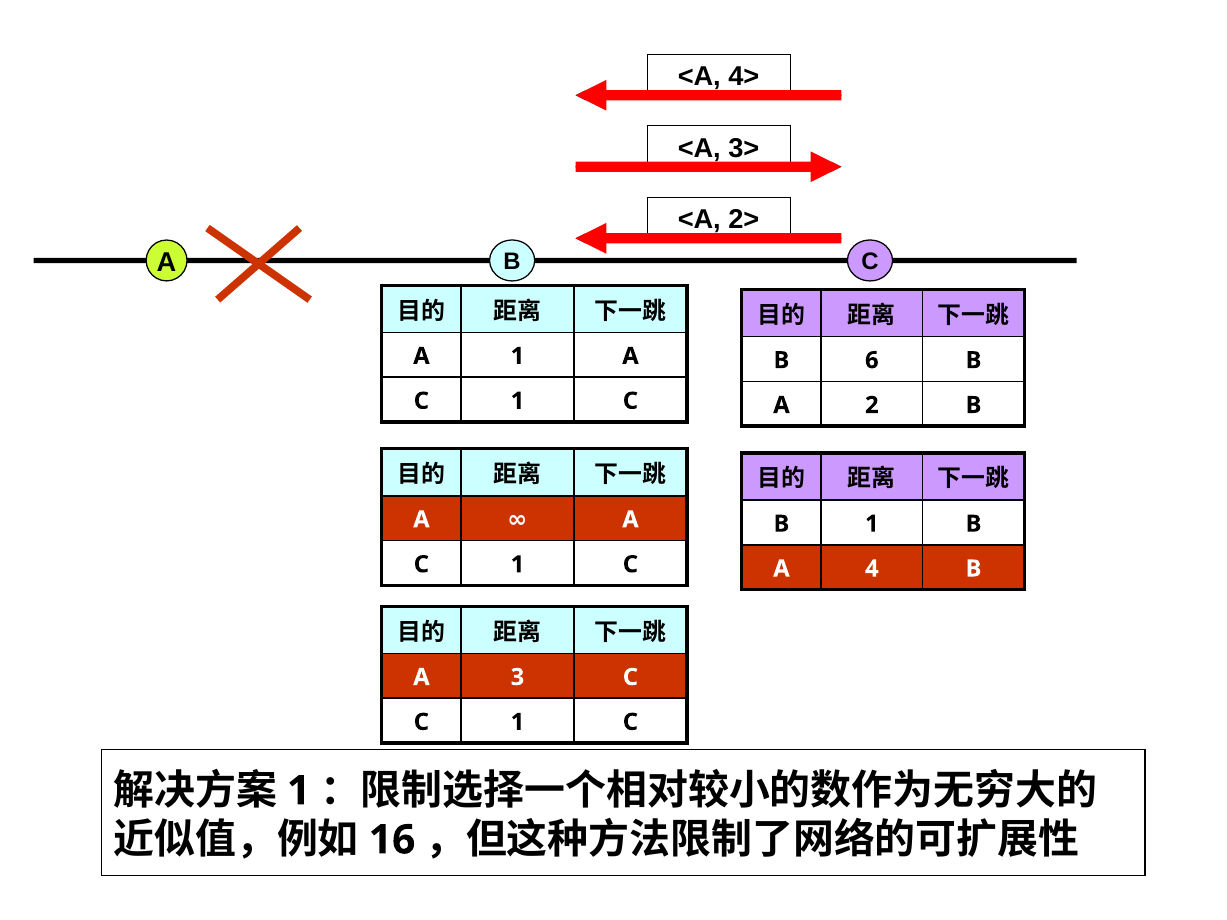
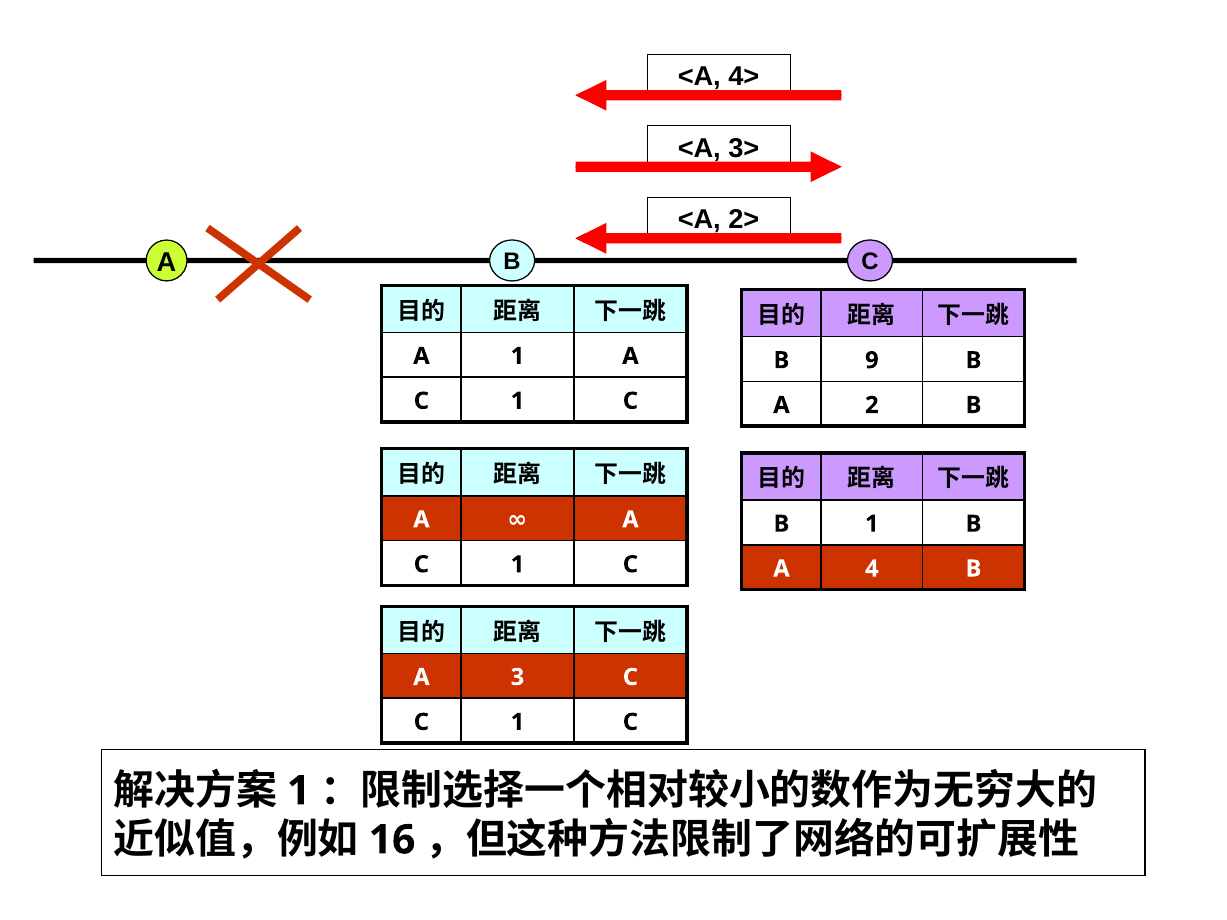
6: 6 -> 9 (872, 360)
